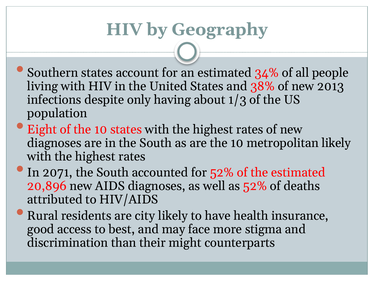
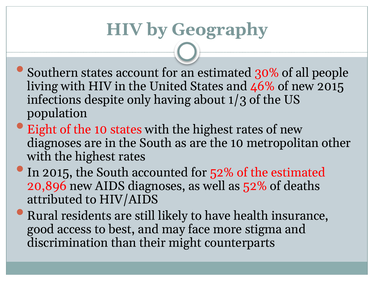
34%: 34% -> 30% (267, 73)
38%: 38% -> 46% (263, 86)
new 2013: 2013 -> 2015 (331, 86)
metropolitan likely: likely -> other (336, 143)
In 2071: 2071 -> 2015 (58, 172)
city: city -> still (145, 215)
